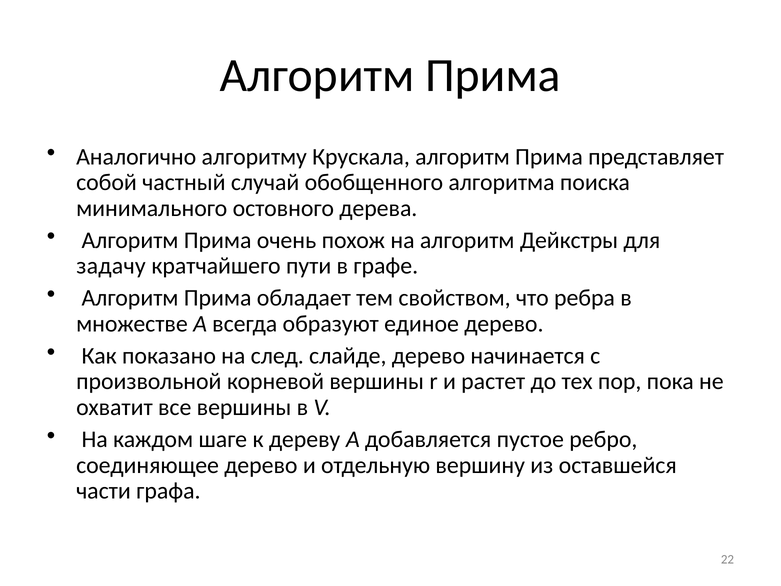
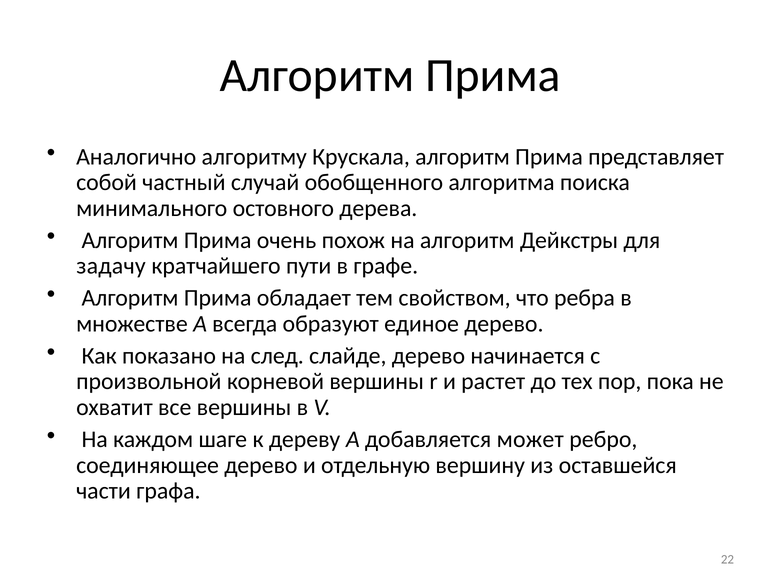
пустое: пустое -> может (530, 439)
